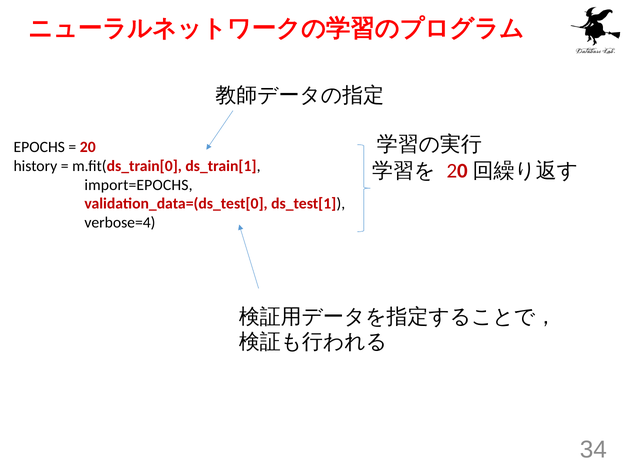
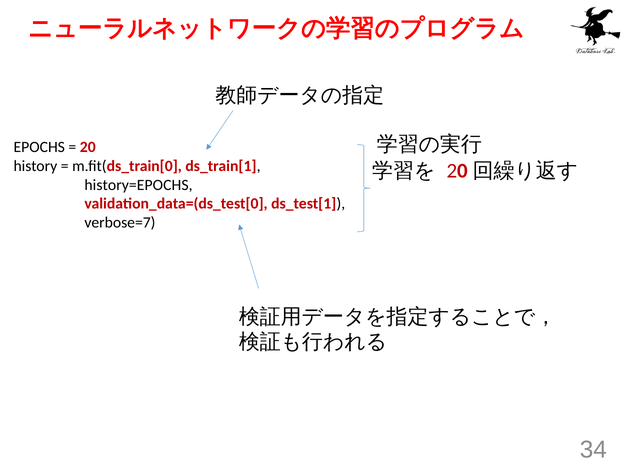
import=EPOCHS: import=EPOCHS -> history=EPOCHS (139, 185)
verbose=4: verbose=4 -> verbose=7 (120, 223)
